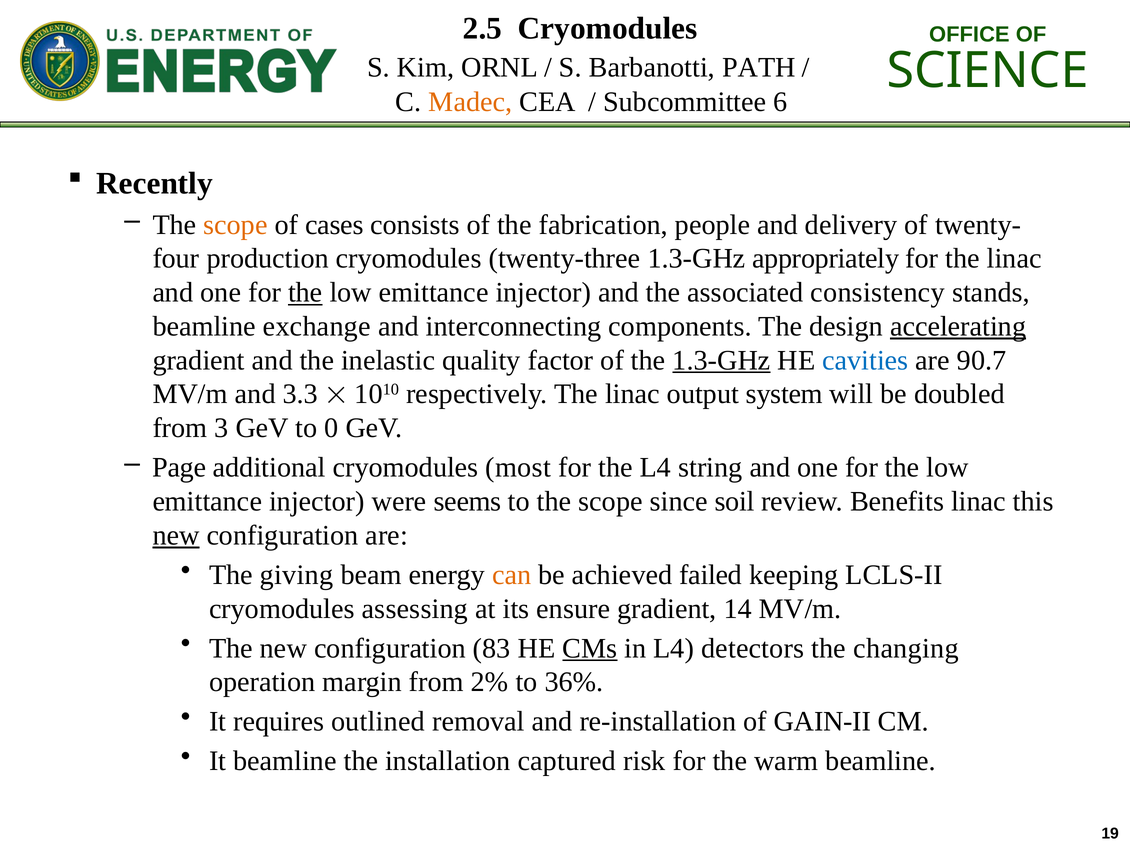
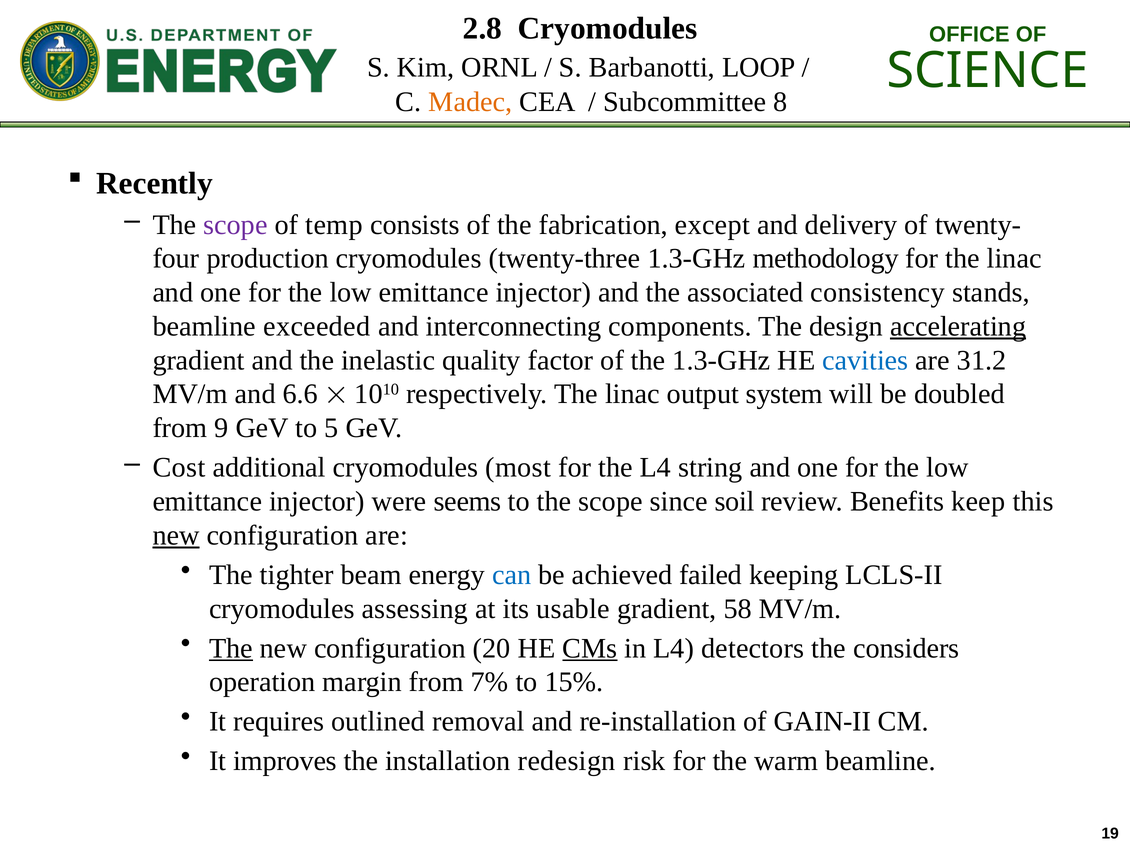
2.5: 2.5 -> 2.8 (483, 29)
PATH: PATH -> LOOP (759, 67)
6: 6 -> 8 (780, 102)
scope colour: orange -> purple (235, 225)
cases: cases -> temp (334, 225)
people: people -> except (712, 225)
appropriately: appropriately -> methodology (826, 259)
the underline: present -> none (305, 293)
exchange: exchange -> exceeded (317, 327)
1.3-GHz underline: present -> none (721, 360)
90.7: 90.7 -> 31.2 (982, 360)
3.3: 3.3 -> 6.6 (300, 394)
3: 3 -> 9 (222, 428)
0: 0 -> 5 (331, 428)
Page: Page -> Cost (179, 468)
Benefits linac: linac -> keep (978, 502)
giving: giving -> tighter (297, 575)
can colour: orange -> blue (512, 575)
ensure: ensure -> usable (573, 609)
14: 14 -> 58 (738, 609)
The underline: none -> present (231, 649)
83: 83 -> 20 (492, 649)
changing: changing -> considers (906, 649)
2%: 2% -> 7% (490, 683)
36%: 36% -> 15% (574, 683)
It beamline: beamline -> improves (285, 762)
captured: captured -> redesign (567, 762)
